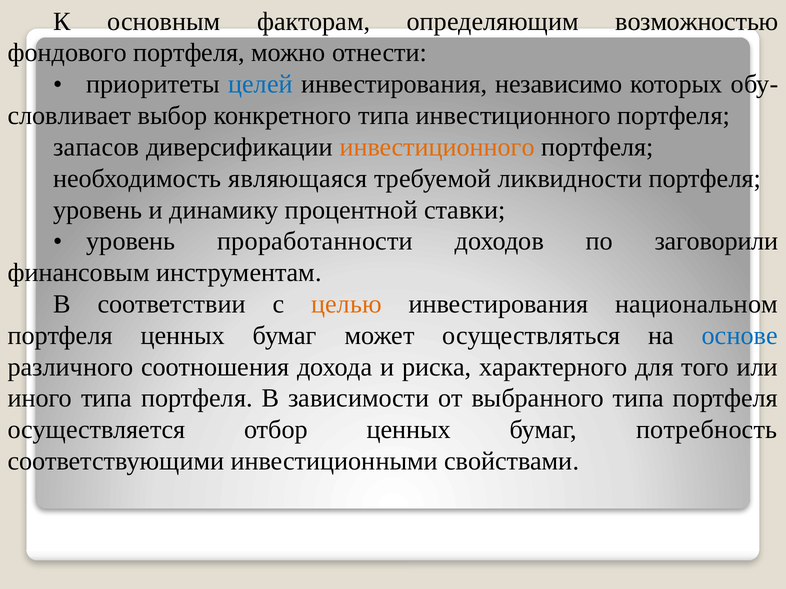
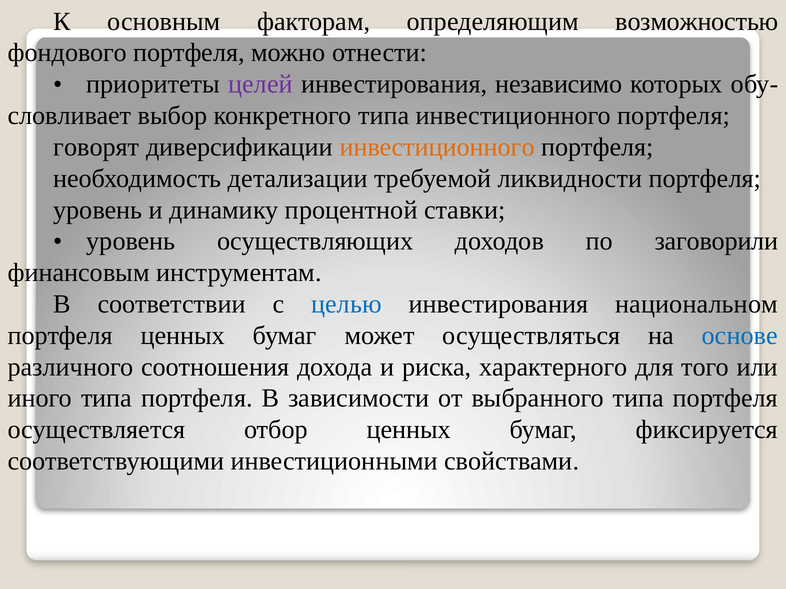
целей colour: blue -> purple (260, 84)
запасов: запасов -> говорят (96, 147)
являющаяся: являющаяся -> детализации (298, 179)
проработанности: проработанности -> осуществляющих (315, 241)
целью colour: orange -> blue (346, 304)
потребность: потребность -> фиксируется (707, 430)
